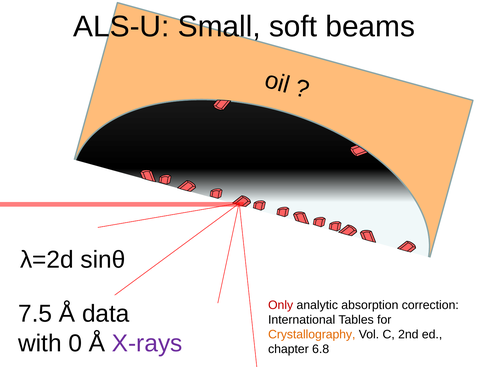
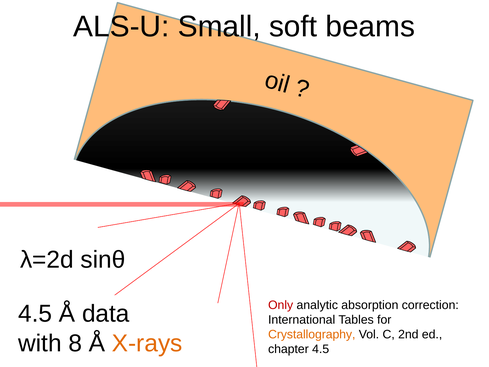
7.5: 7.5 -> 4.5 (35, 314)
0: 0 -> 8 (75, 343)
X-rays colour: purple -> orange (147, 343)
chapter 6.8: 6.8 -> 4.5 (321, 349)
